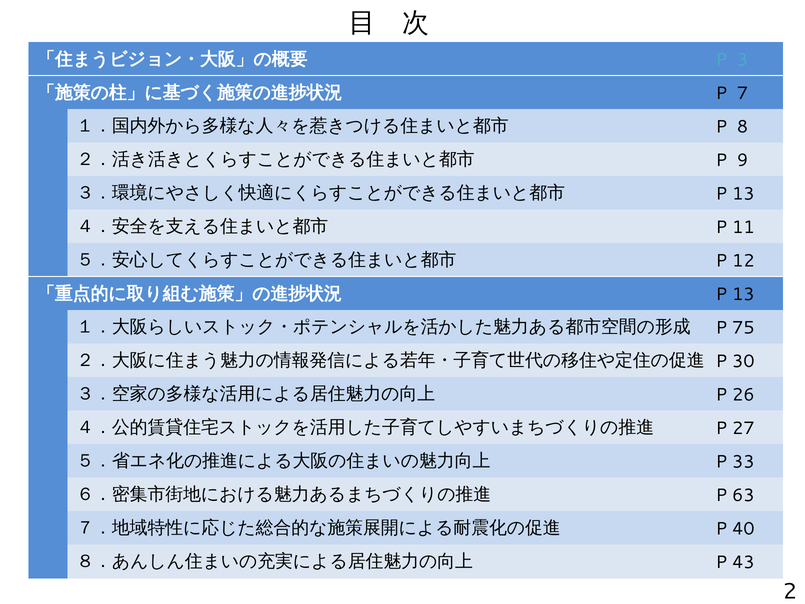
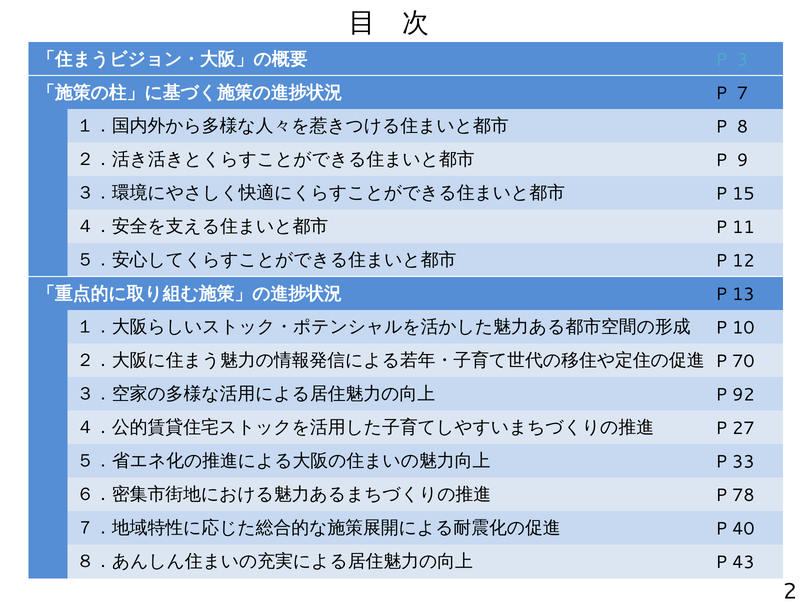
13: 13 -> 15 (743, 194)
75: 75 -> 10 (743, 328)
30: 30 -> 70 (743, 361)
26: 26 -> 92 (743, 395)
63: 63 -> 78 (743, 495)
